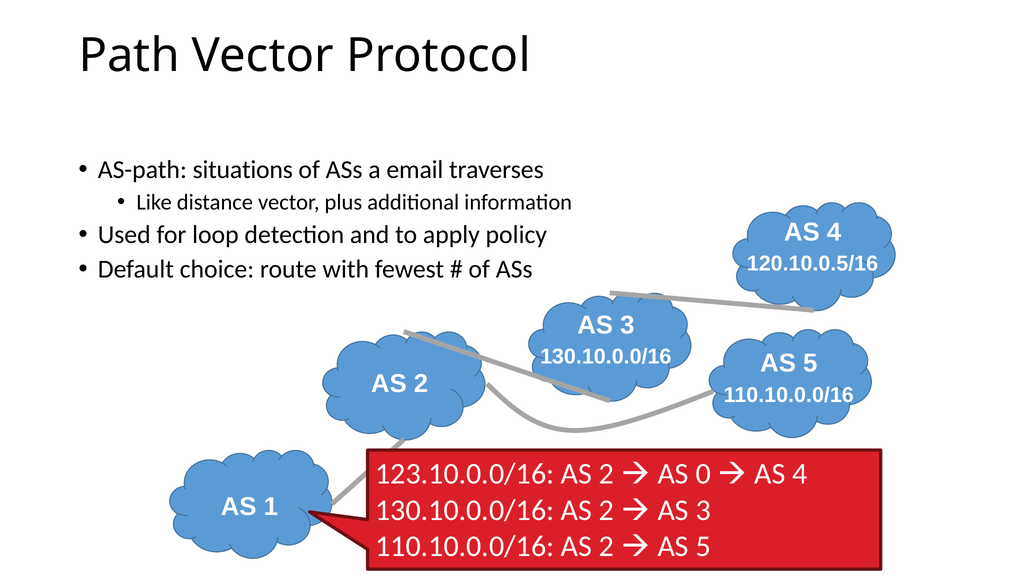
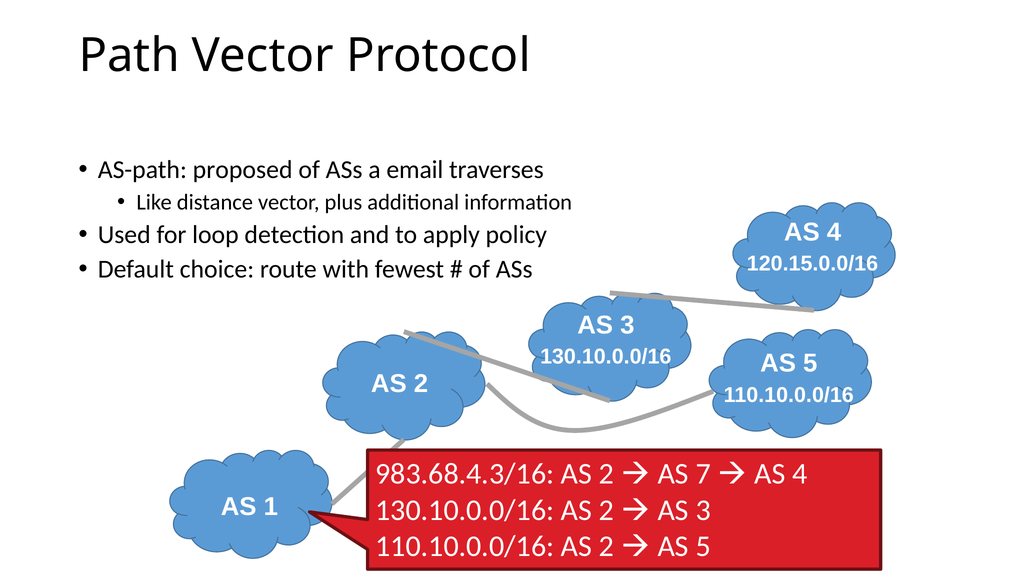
situations: situations -> proposed (243, 170)
120.10.0.5/16: 120.10.0.5/16 -> 120.15.0.0/16 (812, 264)
123.10.0.0/16: 123.10.0.0/16 -> 983.68.4.3/16 (465, 474)
0: 0 -> 7 (703, 474)
